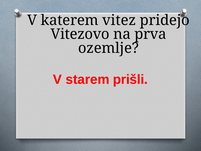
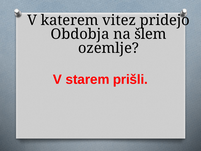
Vitezovo: Vitezovo -> Obdobja (80, 34)
prva: prva -> šlem (150, 34)
